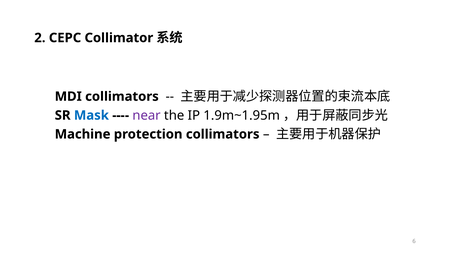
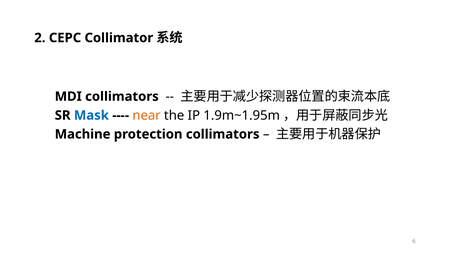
near colour: purple -> orange (147, 115)
